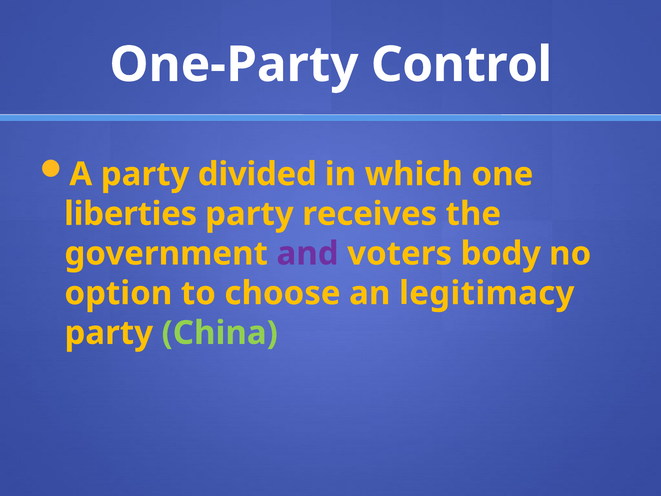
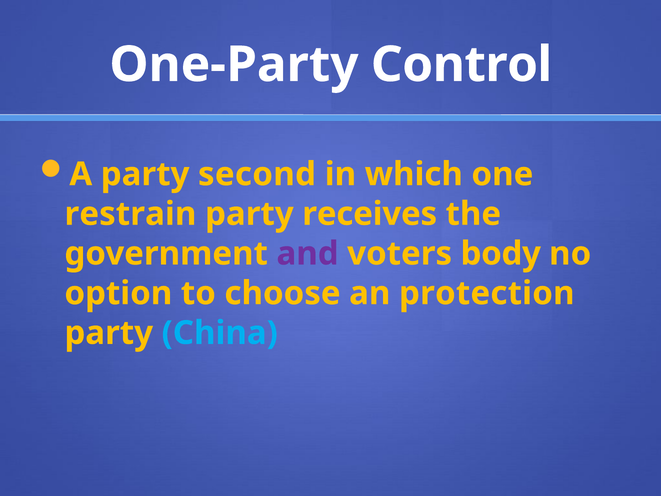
divided: divided -> second (257, 174)
liberties: liberties -> restrain (130, 214)
legitimacy: legitimacy -> protection (487, 293)
China colour: light green -> light blue (220, 333)
